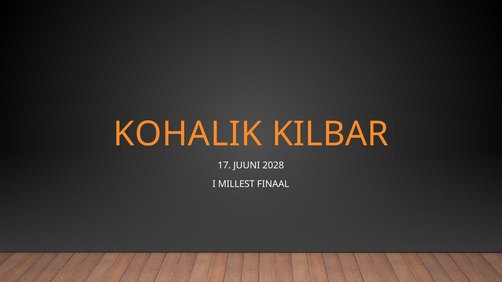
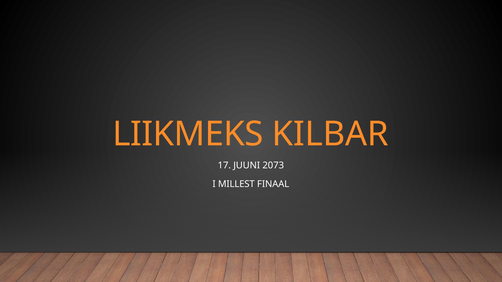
KOHALIK: KOHALIK -> LIIKMEKS (188, 134)
2028: 2028 -> 2073 (273, 166)
